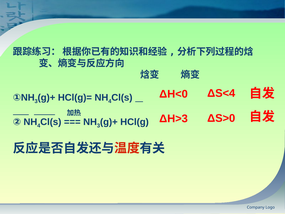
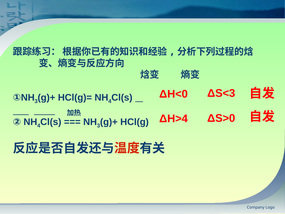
ΔS<4: ΔS<4 -> ΔS<3 (221, 93)
ΔH>3: ΔH>3 -> ΔH>4 (174, 119)
